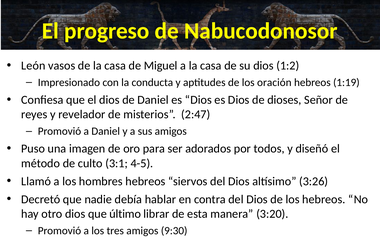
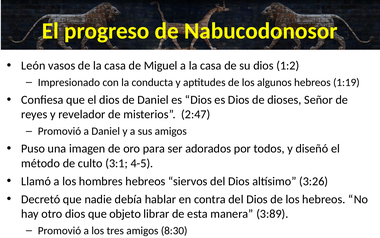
oración: oración -> algunos (274, 82)
último: último -> objeto (125, 213)
3:20: 3:20 -> 3:89 (272, 213)
9:30: 9:30 -> 8:30 (174, 230)
